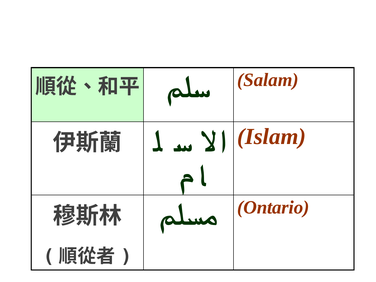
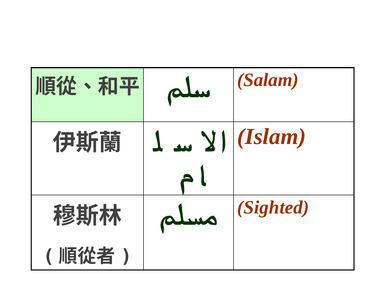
Ontario: Ontario -> Sighted (273, 207)
